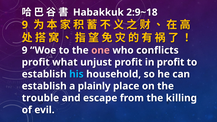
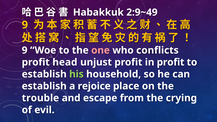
2:9~18: 2:9~18 -> 2:9~49 (142, 12)
what: what -> head (65, 62)
his colour: light blue -> light green (76, 74)
plainly: plainly -> rejoice (94, 86)
killing: killing -> crying (181, 98)
